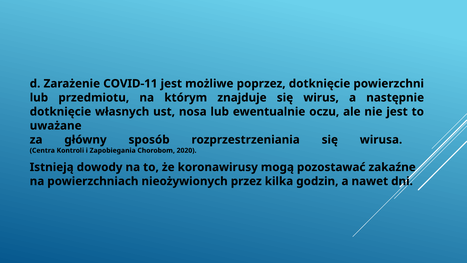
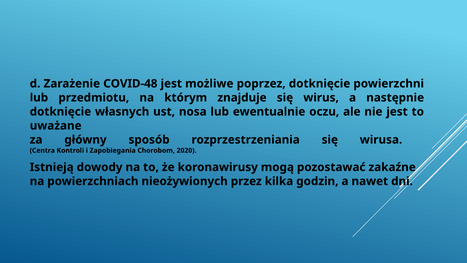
COVID-11: COVID-11 -> COVID-48 (130, 84)
